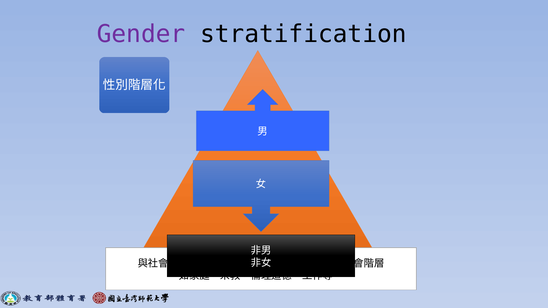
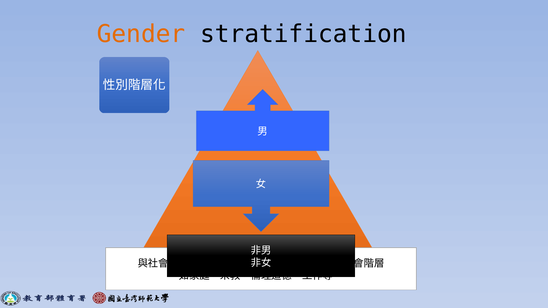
Gender colour: purple -> orange (141, 34)
